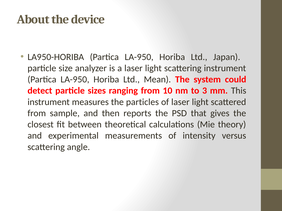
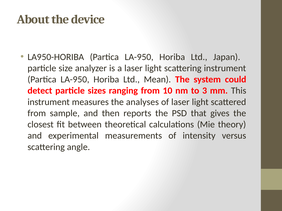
particles: particles -> analyses (142, 102)
